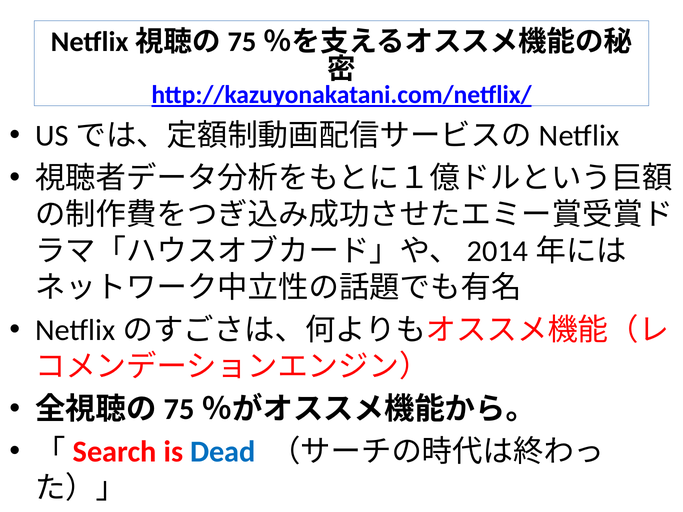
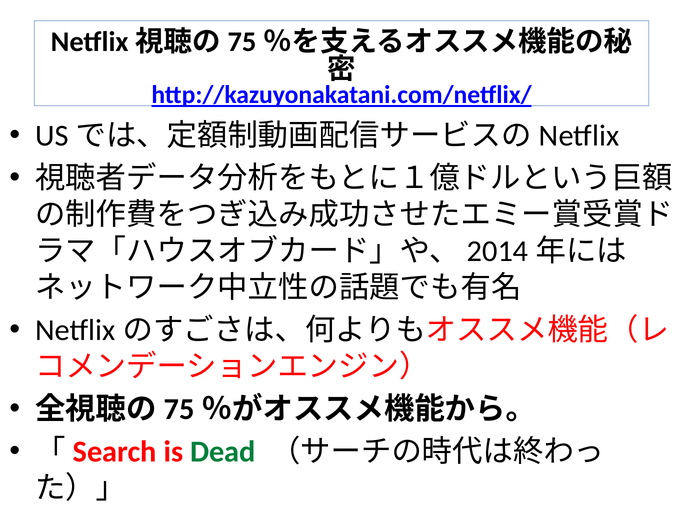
Dead colour: blue -> green (223, 452)
